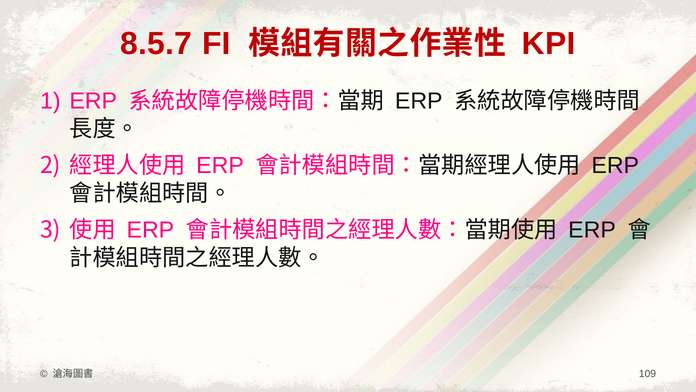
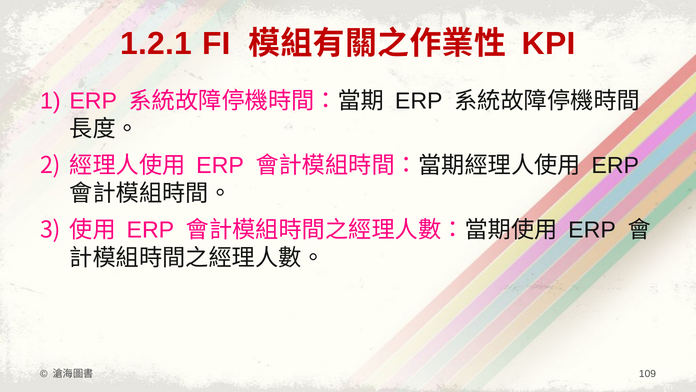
8.5.7: 8.5.7 -> 1.2.1 (156, 44)
